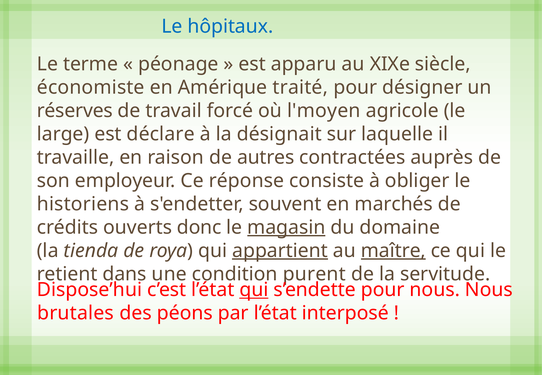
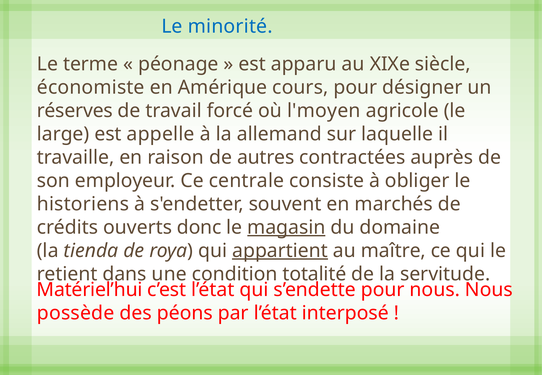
hôpitaux: hôpitaux -> minorité (230, 27)
traité: traité -> cours (300, 87)
déclare: déclare -> appelle (161, 134)
désignait: désignait -> allemand (279, 134)
réponse: réponse -> centrale (246, 181)
maître underline: present -> none (393, 251)
purent: purent -> totalité (314, 274)
Dispose’hui: Dispose’hui -> Matériel’hui (90, 290)
qui underline: present -> none (254, 290)
brutales: brutales -> possède (76, 313)
